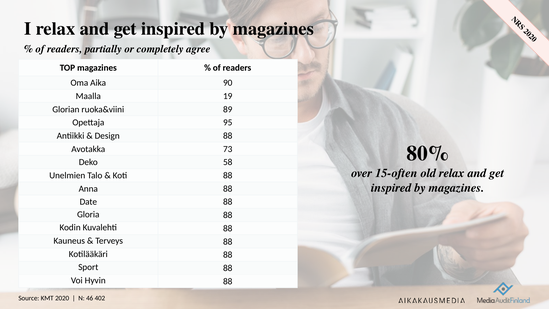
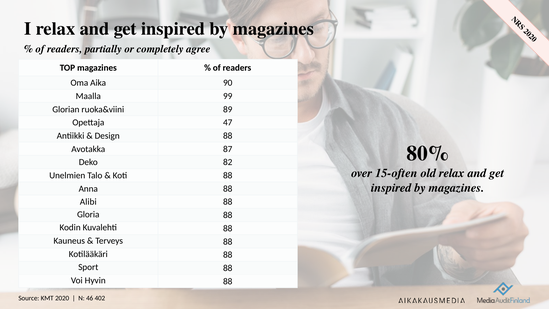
19: 19 -> 99 (228, 96)
95: 95 -> 47 (228, 122)
73: 73 -> 87 (228, 149)
58: 58 -> 82 (228, 162)
Date: Date -> Alibi (88, 202)
